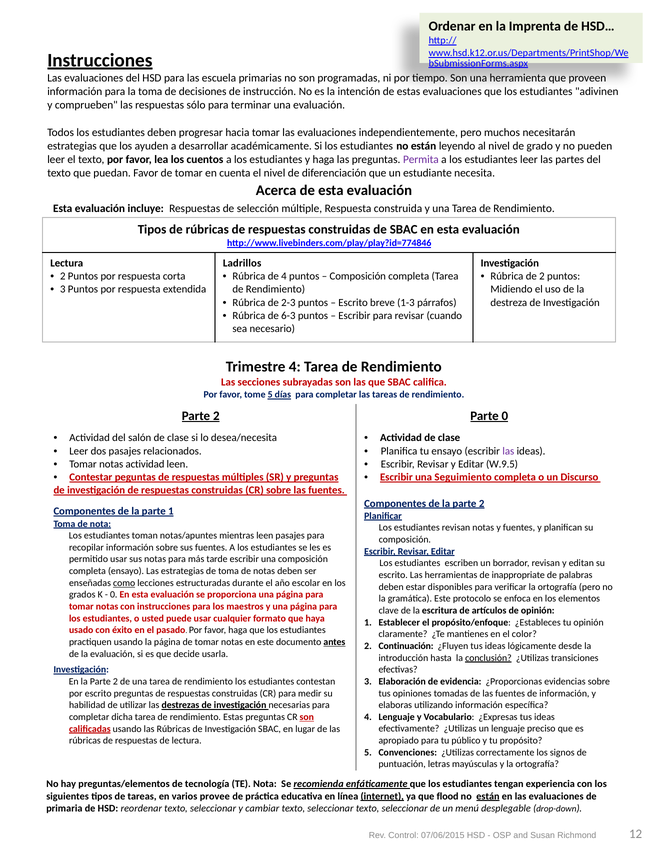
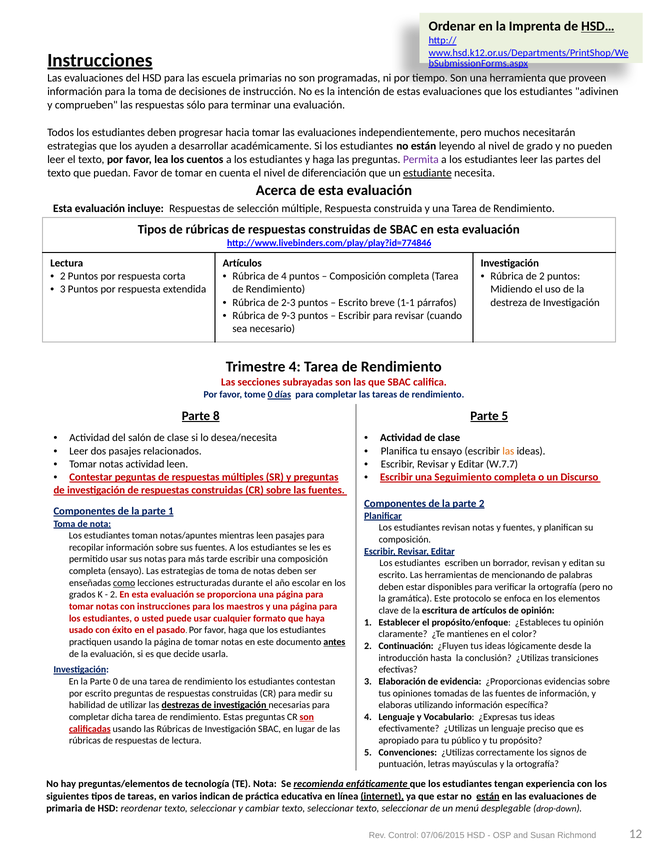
HSD… underline: none -> present (598, 26)
estudiante underline: none -> present (427, 173)
Ladrillos: Ladrillos -> Artículos (242, 263)
1-3: 1-3 -> 1-1 (406, 302)
6-3: 6-3 -> 9-3 (288, 315)
tome 5: 5 -> 0 (270, 394)
2: 2 -> 8 (216, 416)
Parte 0: 0 -> 5 (505, 416)
las colour: purple -> orange (508, 451)
W.9.5: W.9.5 -> W.7.7 (502, 464)
inappropriate: inappropriate -> mencionando (518, 575)
0: 0 -> 2 (114, 594)
conclusión underline: present -> none (488, 657)
En la Parte 2: 2 -> 0 (115, 681)
provee: provee -> indican (215, 796)
que flood: flood -> estar (448, 796)
